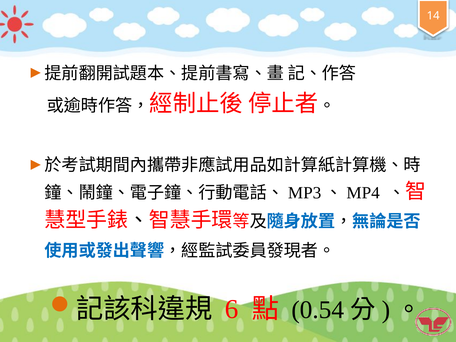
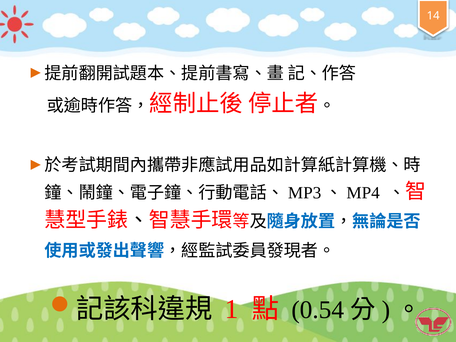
6: 6 -> 1 (232, 309)
